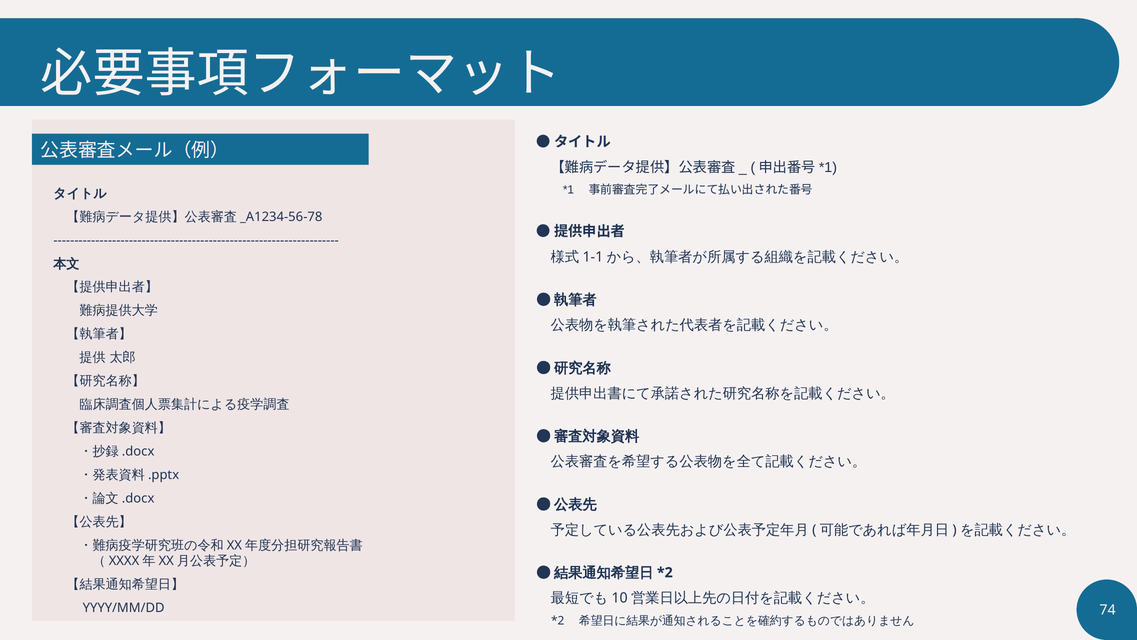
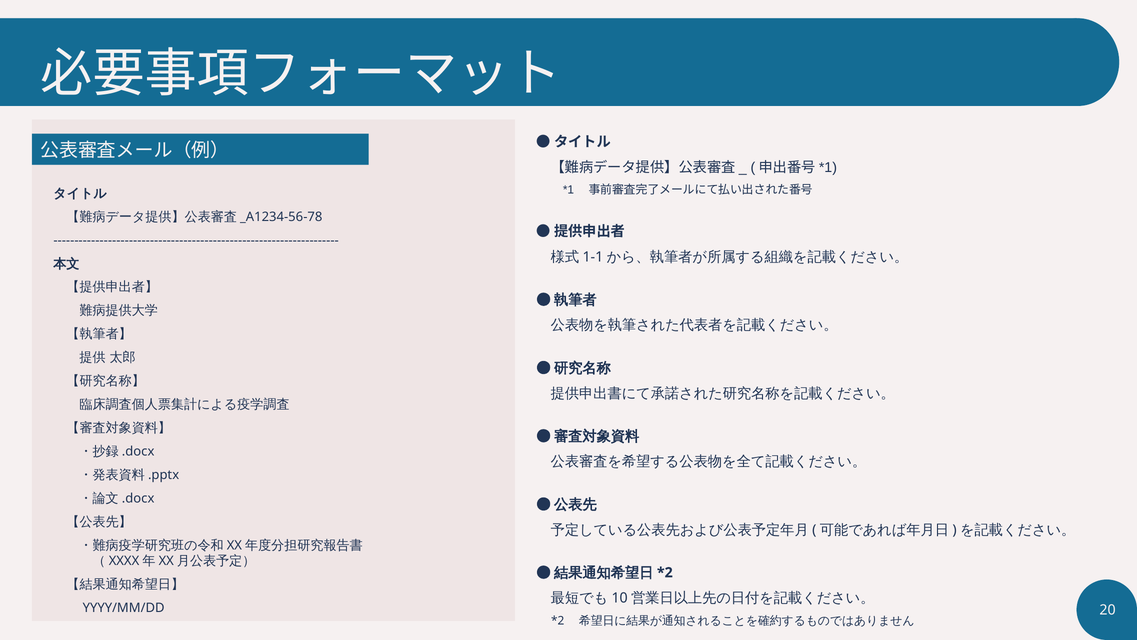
74: 74 -> 20 (1108, 610)
